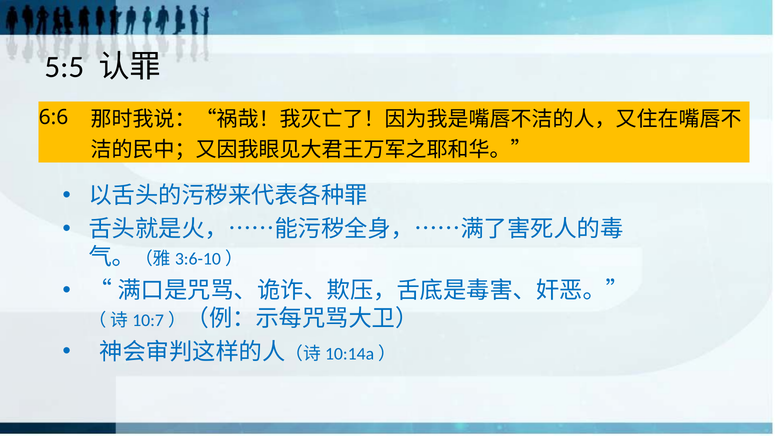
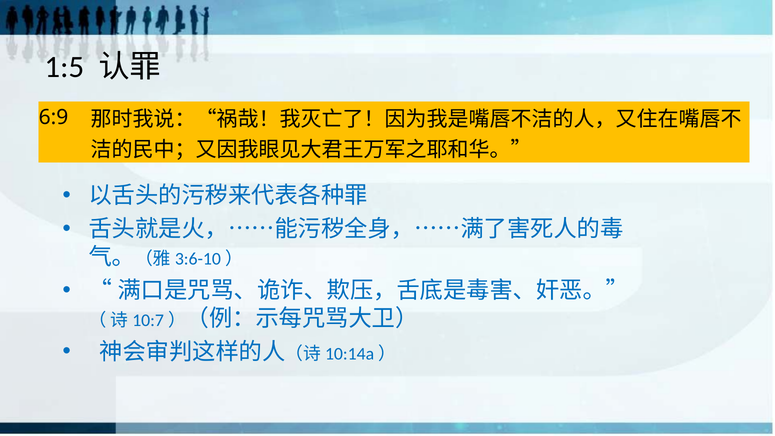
5:5: 5:5 -> 1:5 (64, 67)
6:6: 6:6 -> 6:9 (54, 117)
